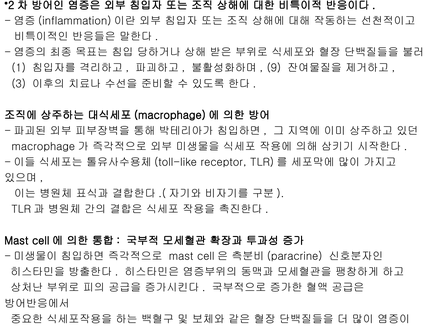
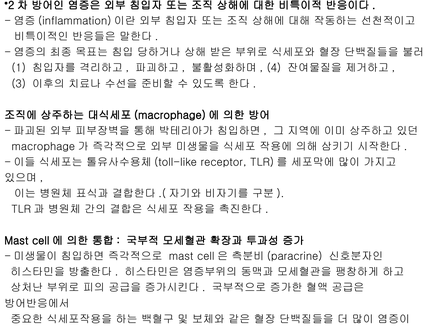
9: 9 -> 4 (274, 68)
